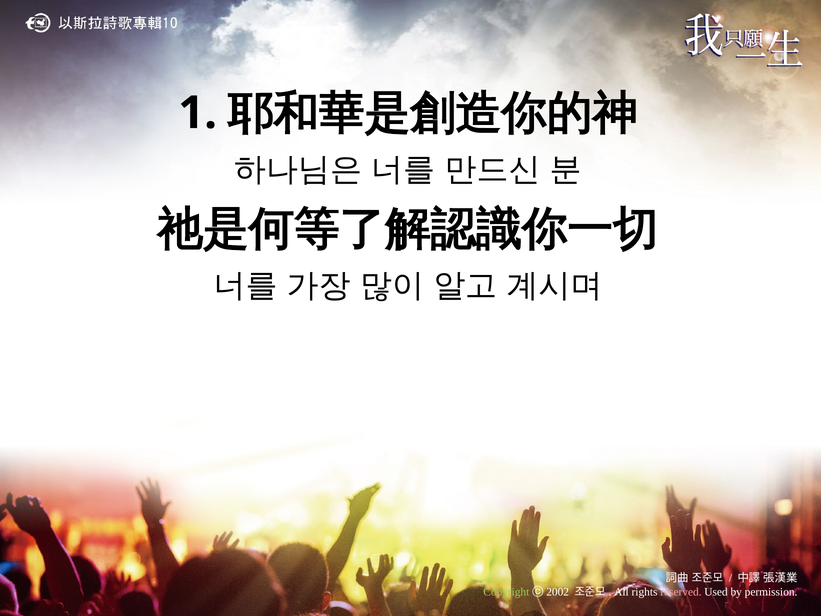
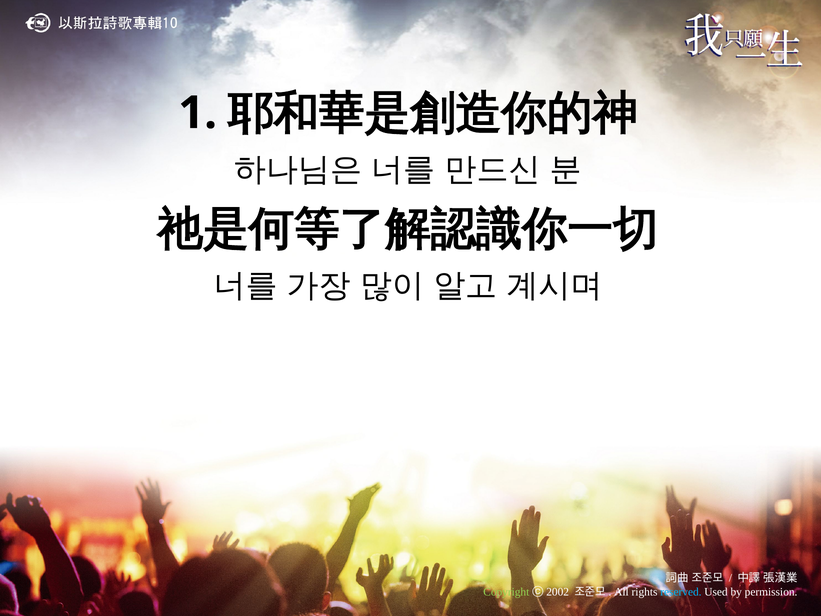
reserved colour: pink -> light blue (681, 592)
